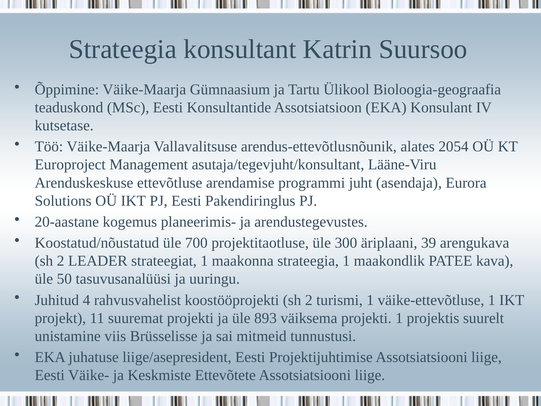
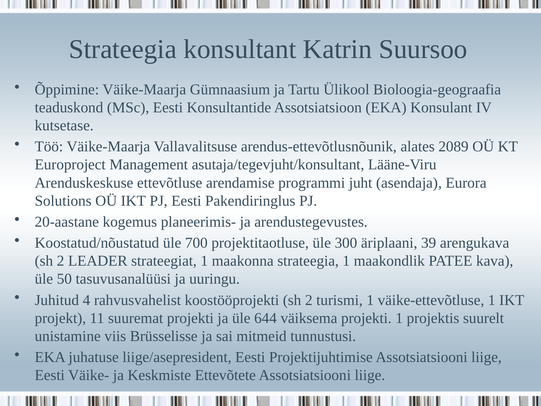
2054: 2054 -> 2089 (454, 147)
893: 893 -> 644 (266, 318)
